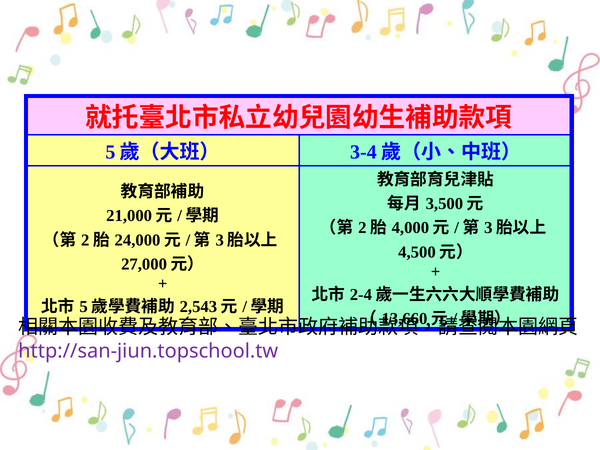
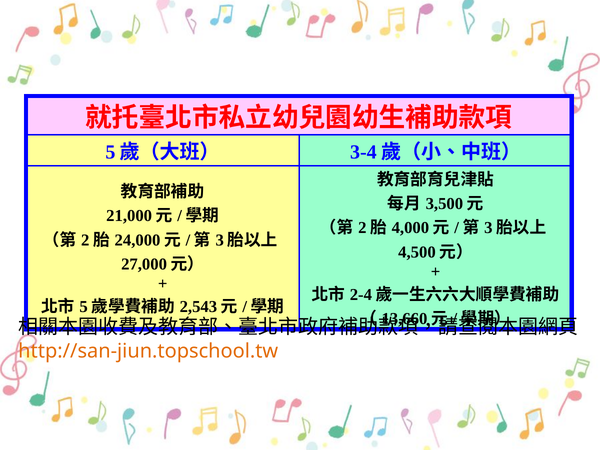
http://san-jiun.topschool.tw colour: purple -> orange (148, 351)
